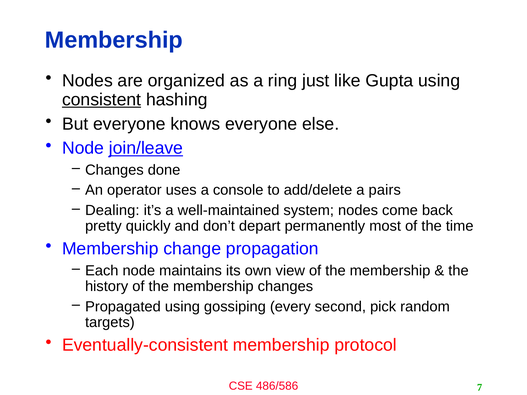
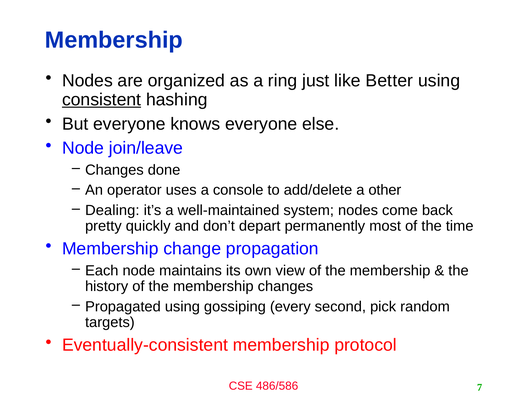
Gupta: Gupta -> Better (389, 81)
join/leave underline: present -> none (146, 148)
pairs: pairs -> other (385, 190)
